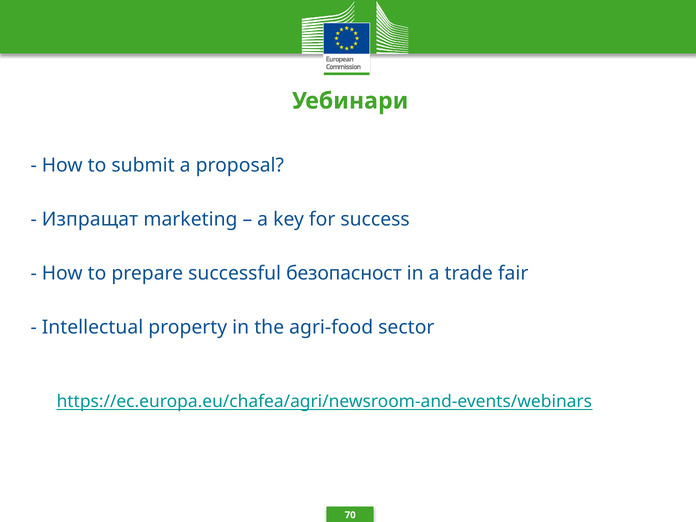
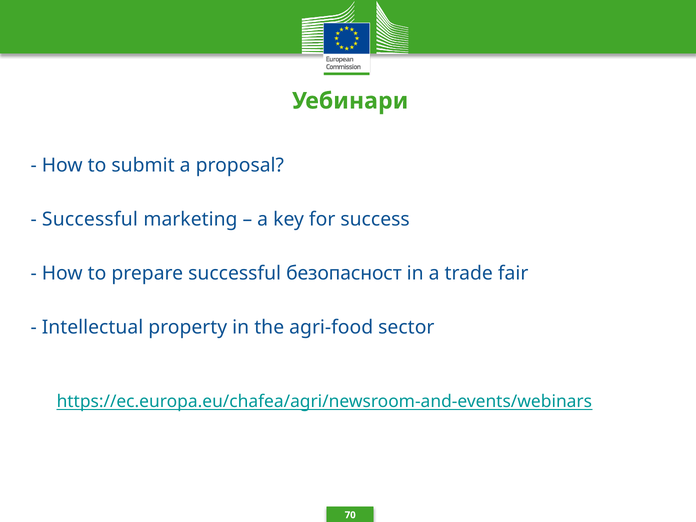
Изпращат: Изпращат -> Successful (90, 219)
